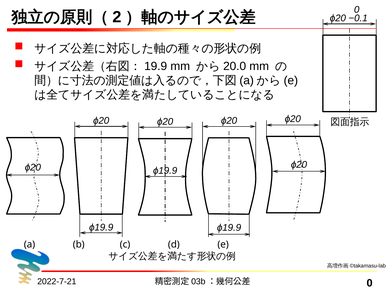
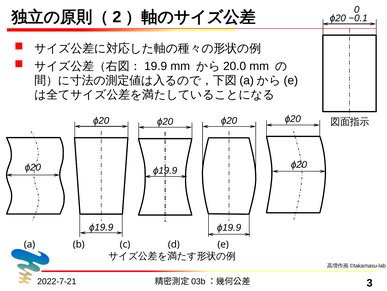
0: 0 -> 3 (370, 282)
